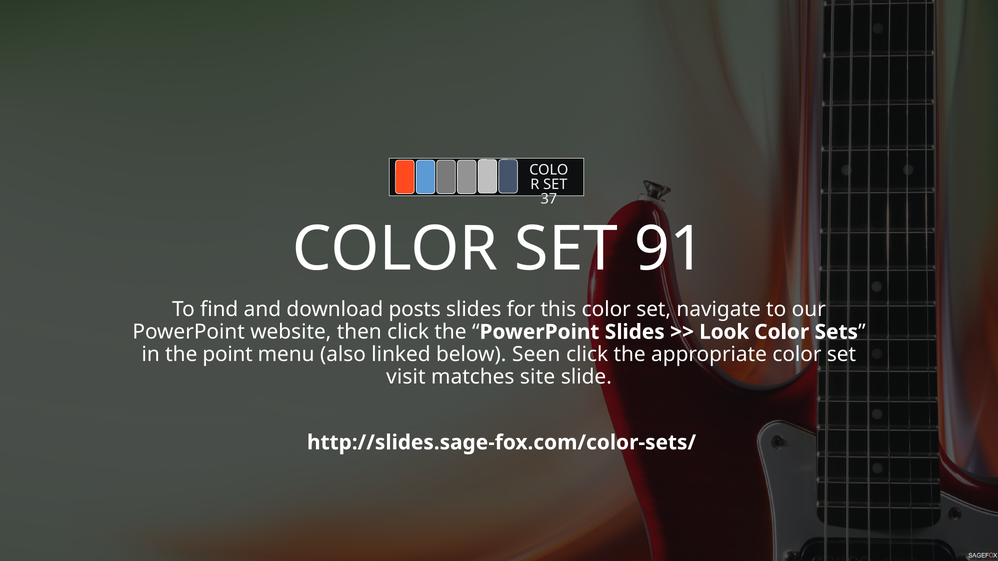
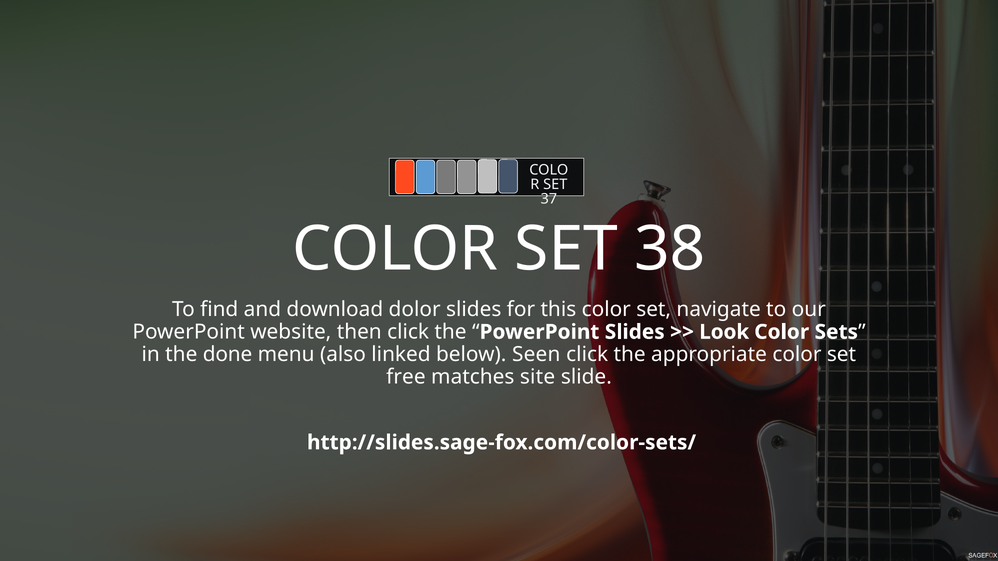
91: 91 -> 38 (670, 249)
posts: posts -> dolor (415, 310)
point: point -> done (228, 355)
visit: visit -> free (406, 377)
